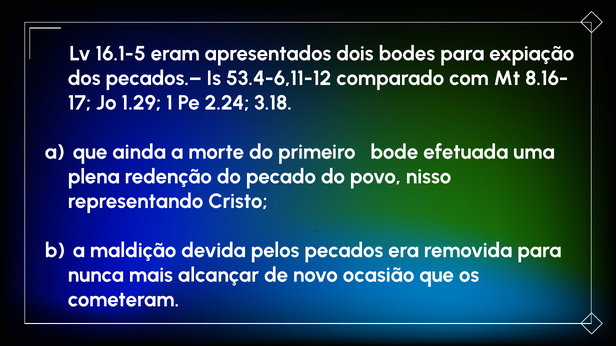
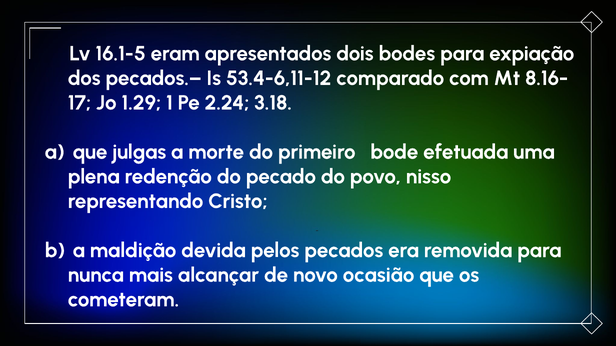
ainda: ainda -> julgas (139, 152)
